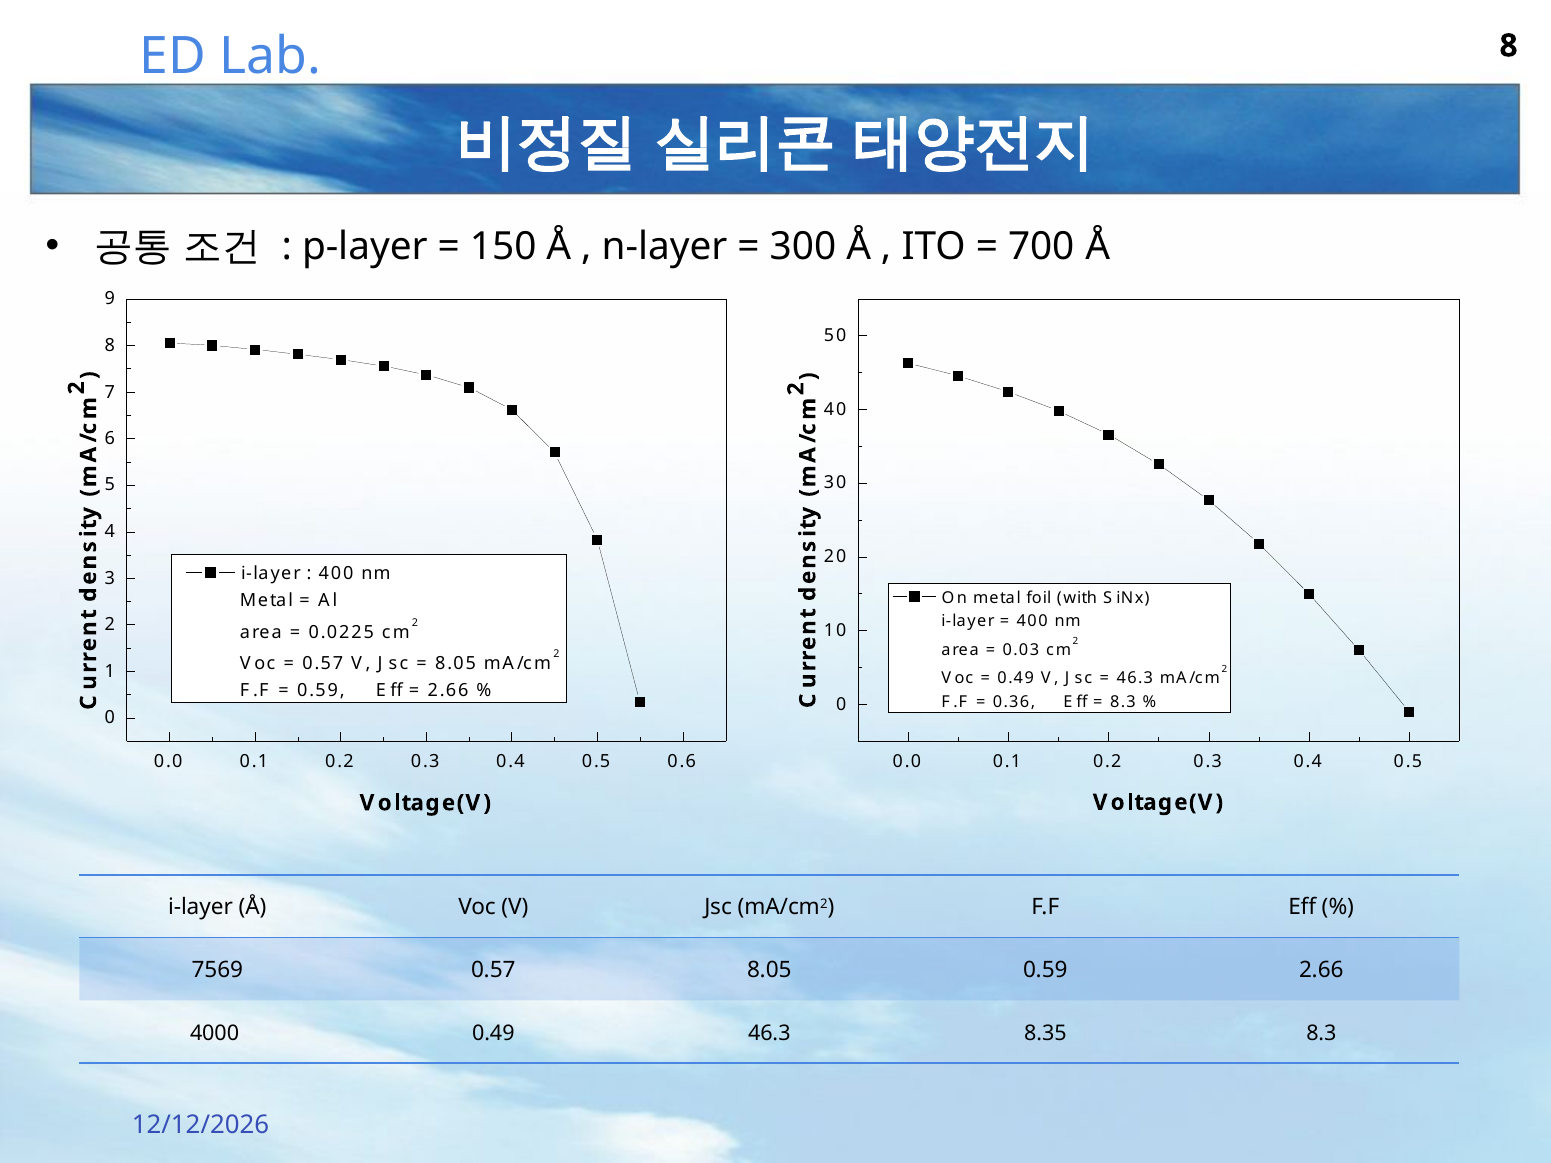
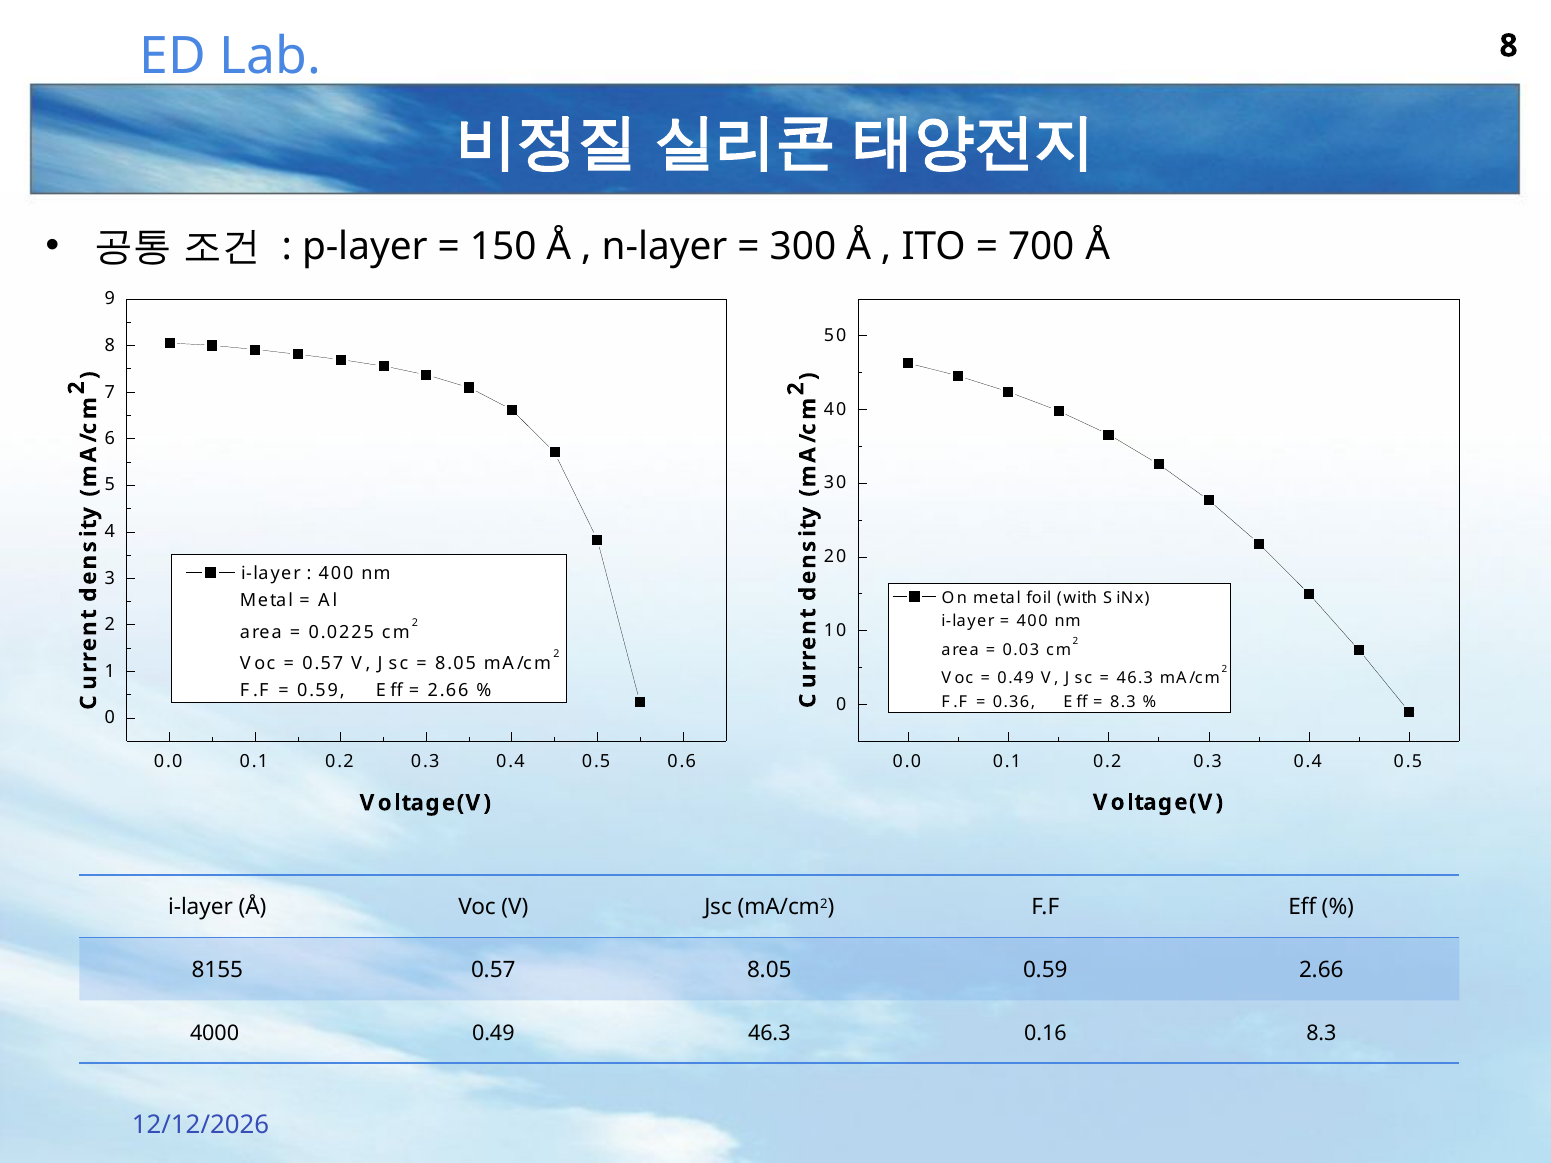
7569: 7569 -> 8155 (217, 970)
8.35: 8.35 -> 0.16 (1045, 1033)
